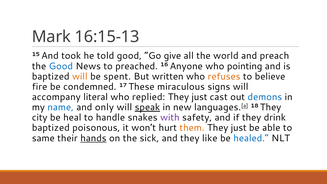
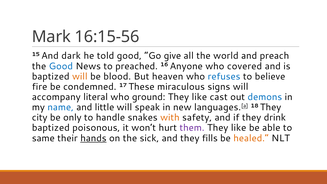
16:15-13: 16:15-13 -> 16:15-56 (107, 37)
took: took -> dark (71, 56)
pointing: pointing -> covered (245, 66)
spent: spent -> blood (117, 76)
written: written -> heaven (168, 76)
refuses colour: orange -> blue (224, 76)
replied: replied -> ground (149, 97)
just: just -> like (199, 97)
only: only -> little (105, 107)
speak underline: present -> none (147, 107)
heal: heal -> only (72, 118)
with colour: purple -> orange (170, 118)
them colour: orange -> purple (192, 128)
just: just -> like (239, 128)
like: like -> fills (210, 138)
healed colour: blue -> orange (251, 138)
